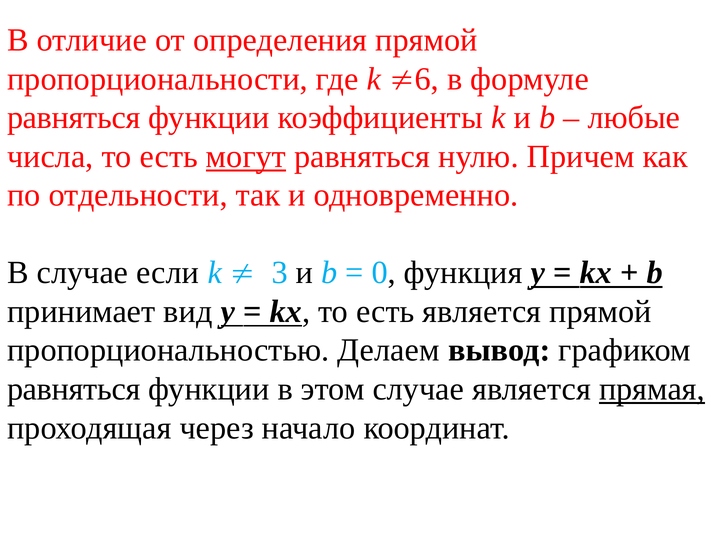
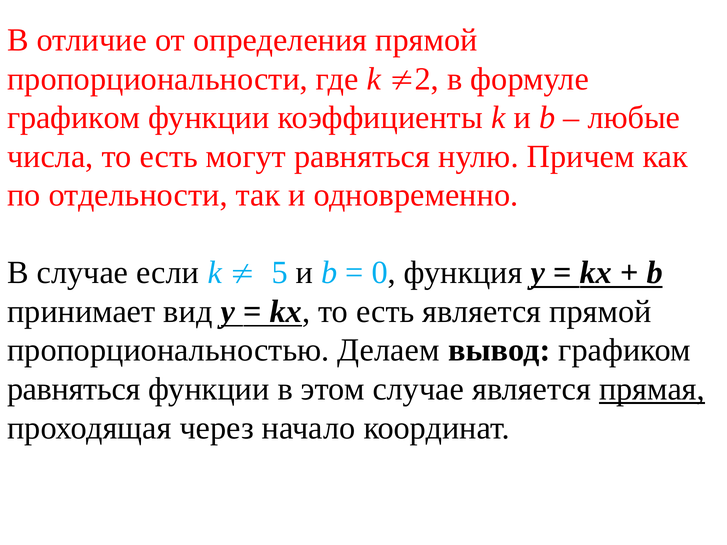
6: 6 -> 2 (427, 79)
равняться: равняться -> графиком (74, 118)
могут underline: present -> none (246, 157)
3: 3 -> 5 (280, 273)
